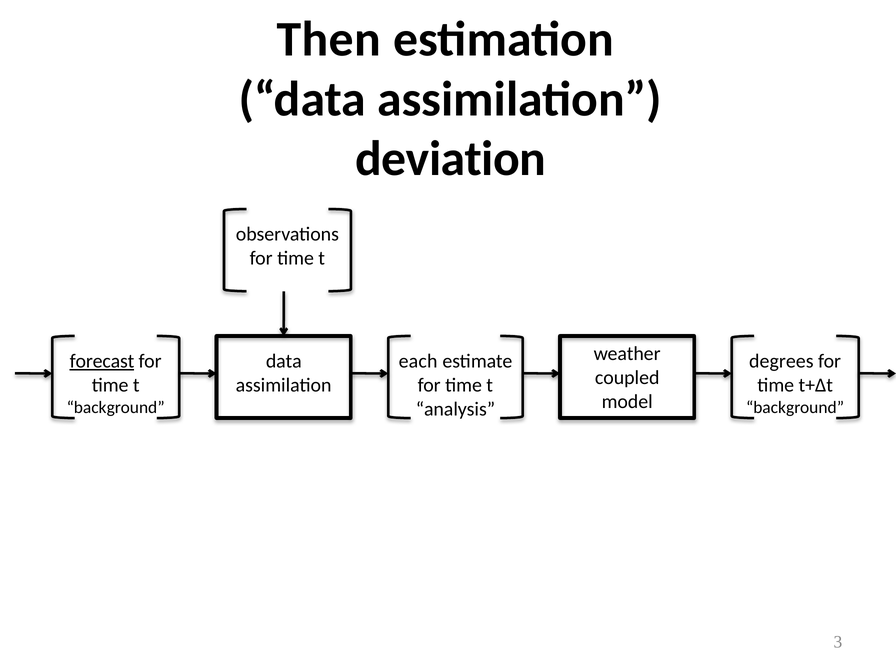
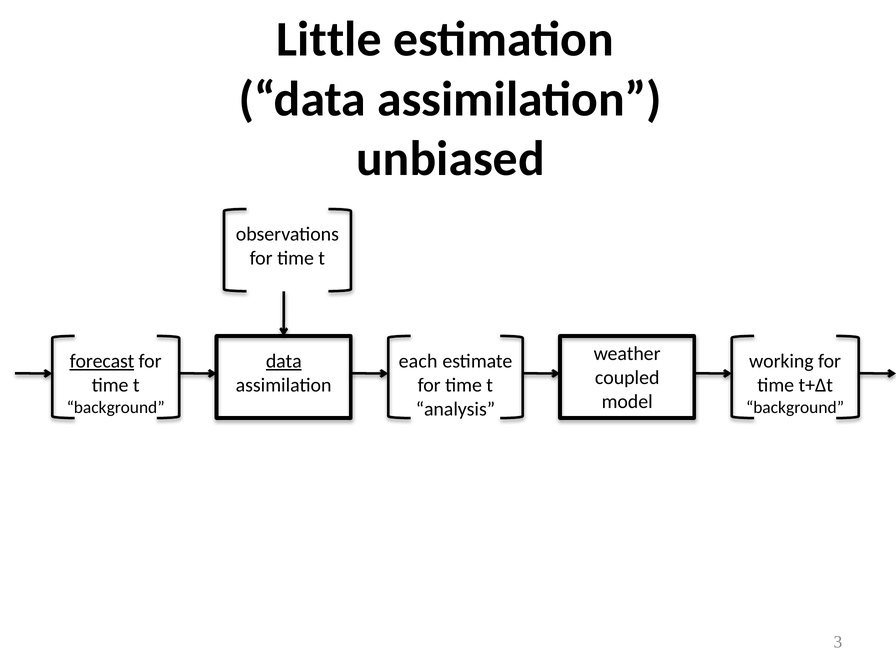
Then: Then -> Little (329, 39)
deviation: deviation -> unbiased (450, 159)
data underline: none -> present (284, 361)
degrees: degrees -> working (781, 361)
